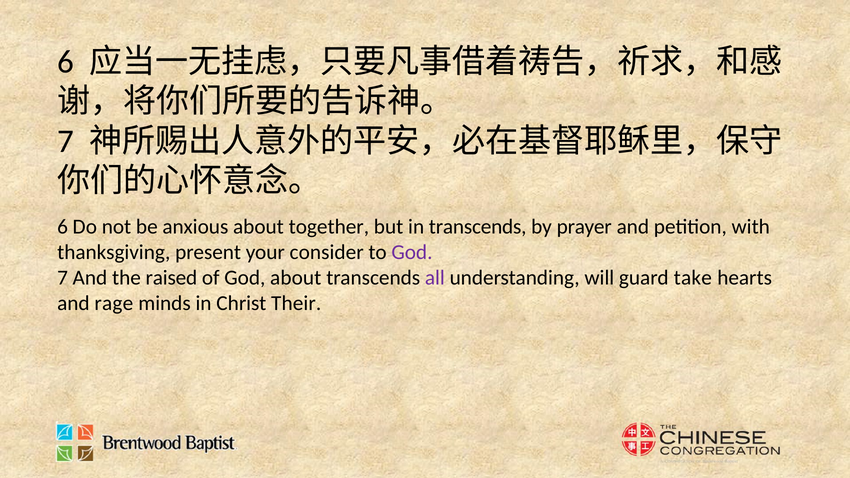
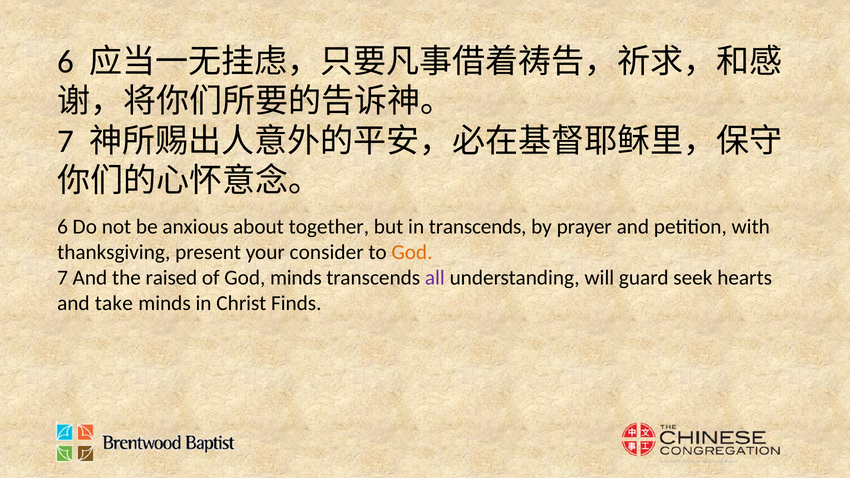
God colour: purple -> orange (412, 252)
God about: about -> minds (296, 278)
take: take -> seek (693, 278)
rage: rage -> take (114, 303)
Their: Their -> Finds (296, 303)
